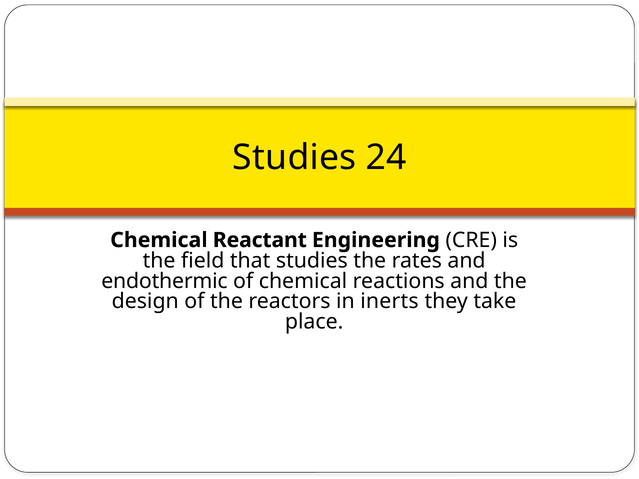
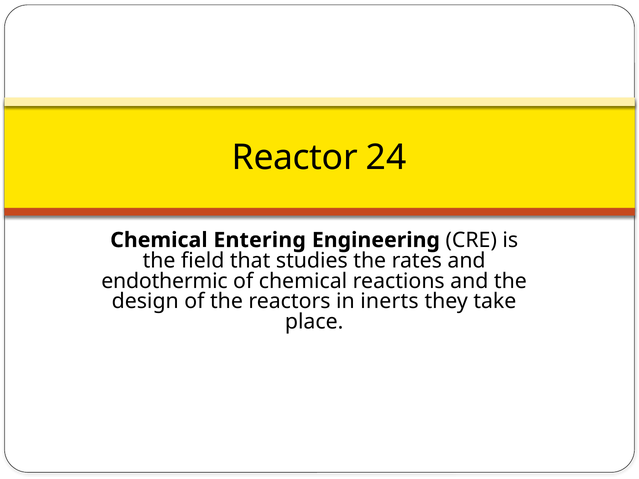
Studies: Studies -> Reactor (295, 157)
Reactant: Reactant -> Entering (260, 240)
